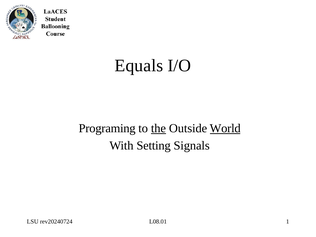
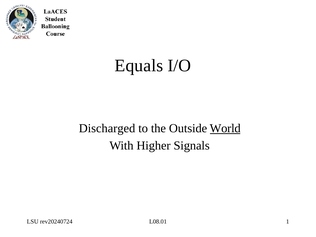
Programing: Programing -> Discharged (107, 128)
the underline: present -> none (158, 128)
Setting: Setting -> Higher (154, 146)
